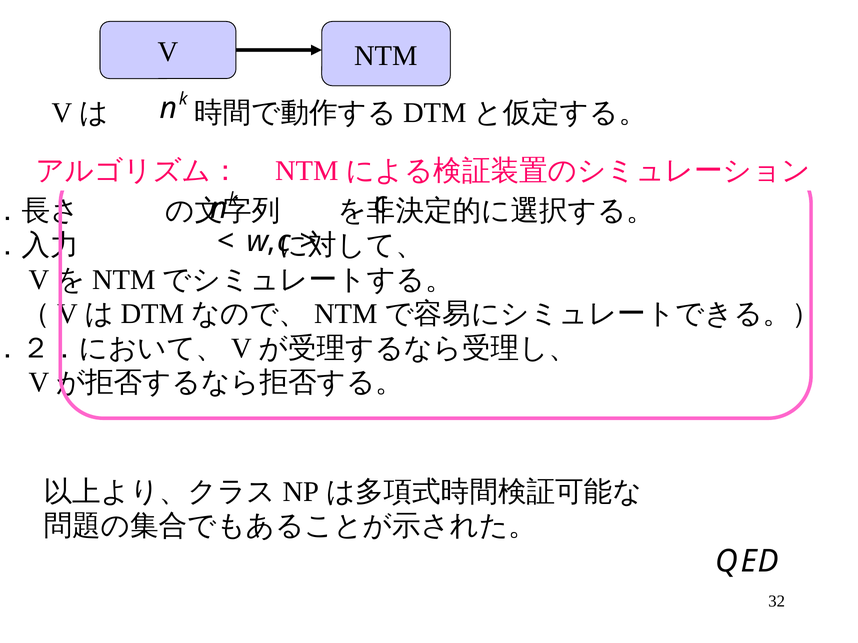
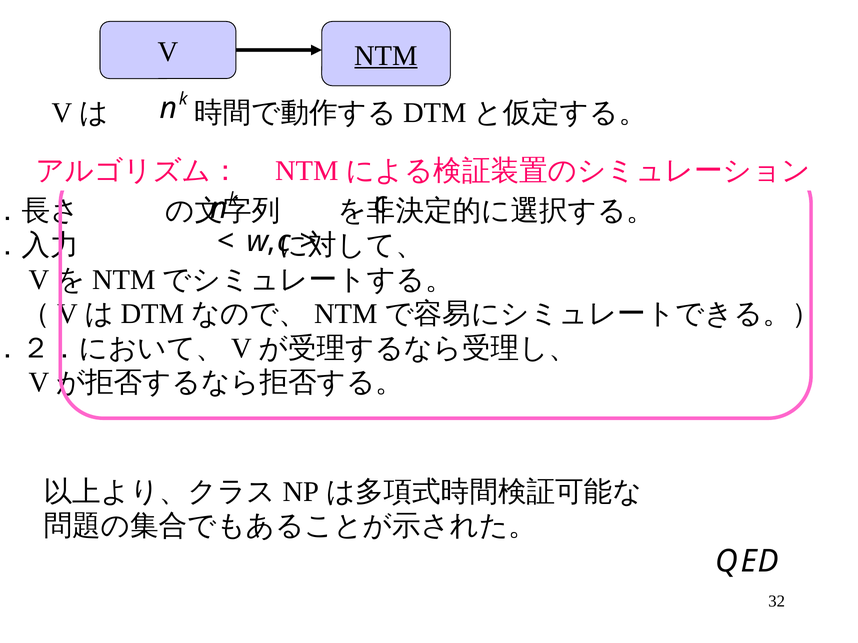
NTM underline: none -> present (386, 56)
